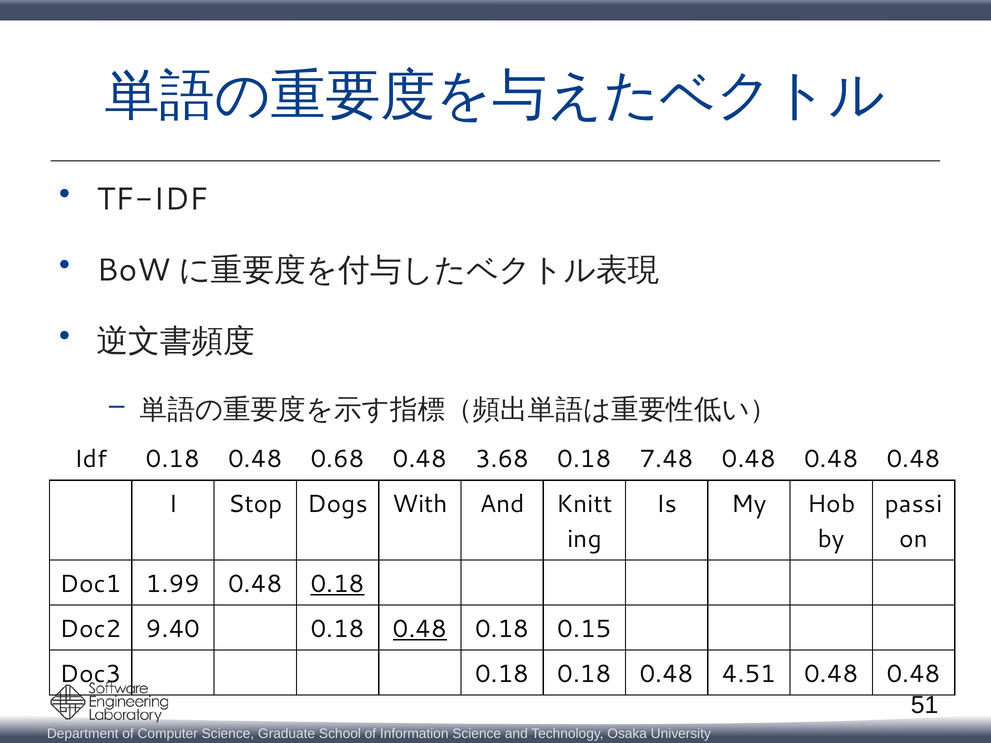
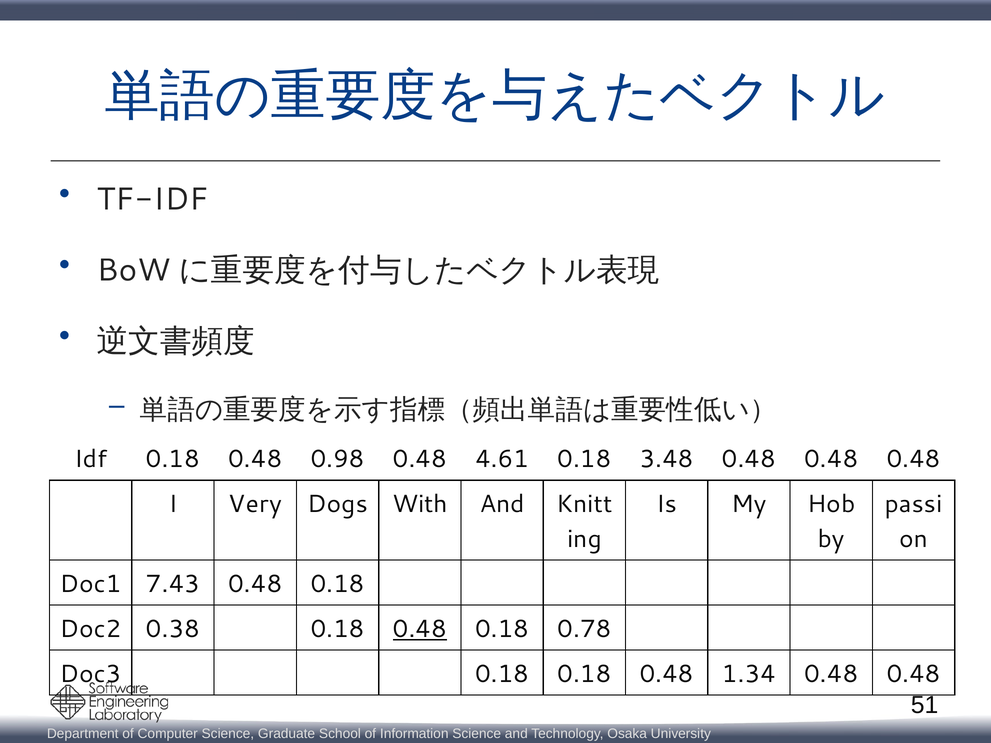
0.68: 0.68 -> 0.98 (338, 459)
3.68: 3.68 -> 4.61 (502, 459)
7.48: 7.48 -> 3.48 (667, 459)
Stop: Stop -> Very (255, 504)
1.99: 1.99 -> 7.43 (173, 584)
0.18 underline: present -> none (338, 584)
9.40: 9.40 -> 0.38 (173, 629)
0.15: 0.15 -> 0.78 (584, 629)
4.51: 4.51 -> 1.34 (749, 674)
